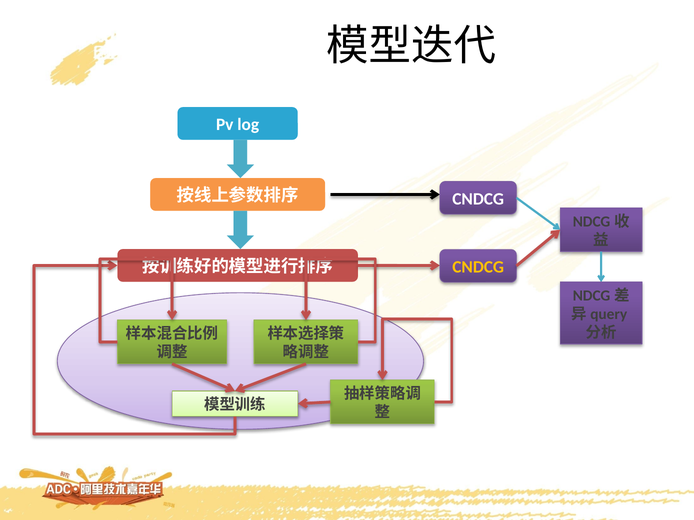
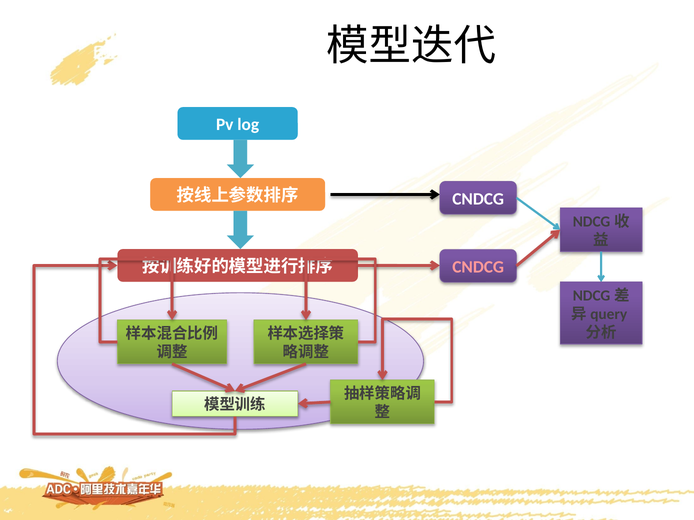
CNDCG colour: yellow -> pink (478, 267)
